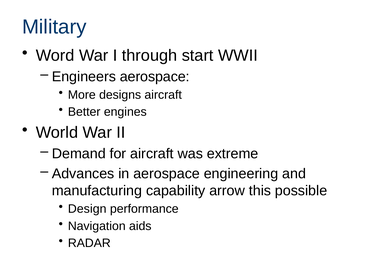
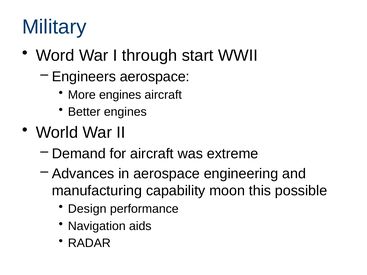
More designs: designs -> engines (120, 95)
arrow: arrow -> moon (227, 191)
